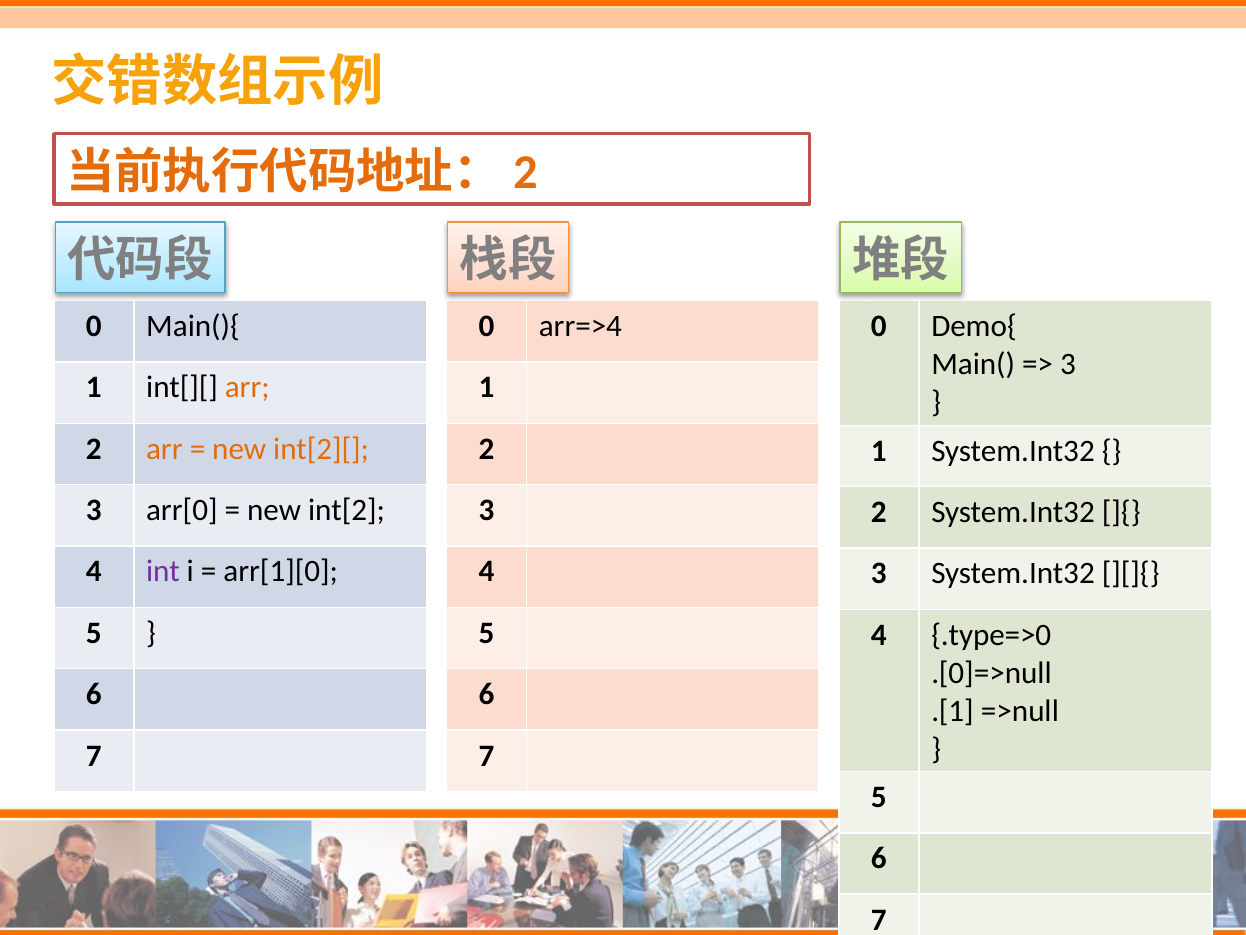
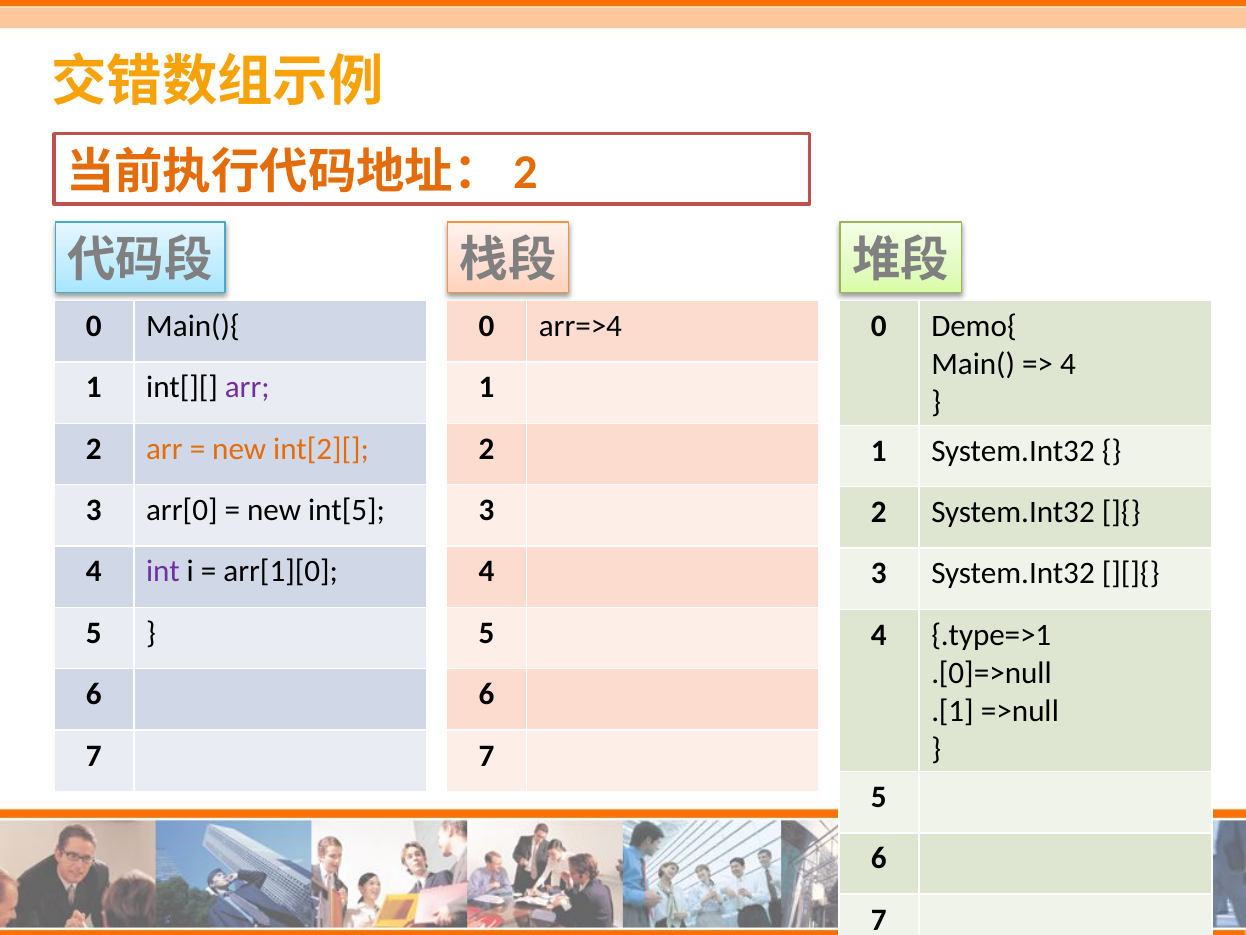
3: 3 -> 4 (1068, 364)
arr colour: orange -> purple (247, 387)
int[2: int[2 -> int[5 (346, 510)
.type=>0: .type=>0 -> .type=>1 (991, 635)
